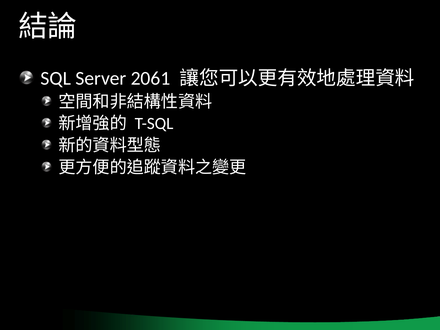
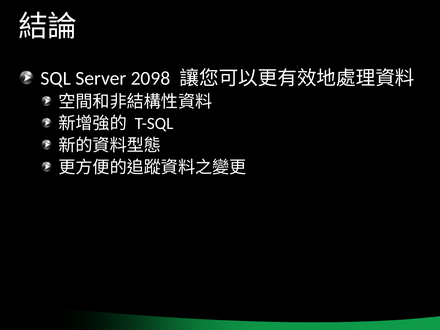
2061: 2061 -> 2098 (151, 78)
